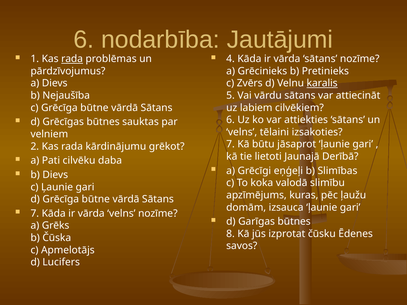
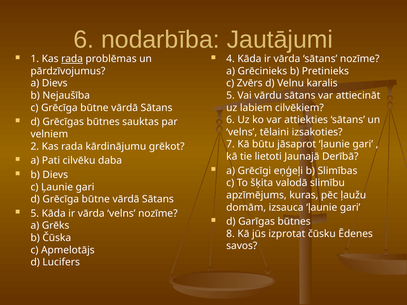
karalis underline: present -> none (322, 83)
koka: koka -> šķita (262, 183)
7: 7 -> 5 (35, 214)
